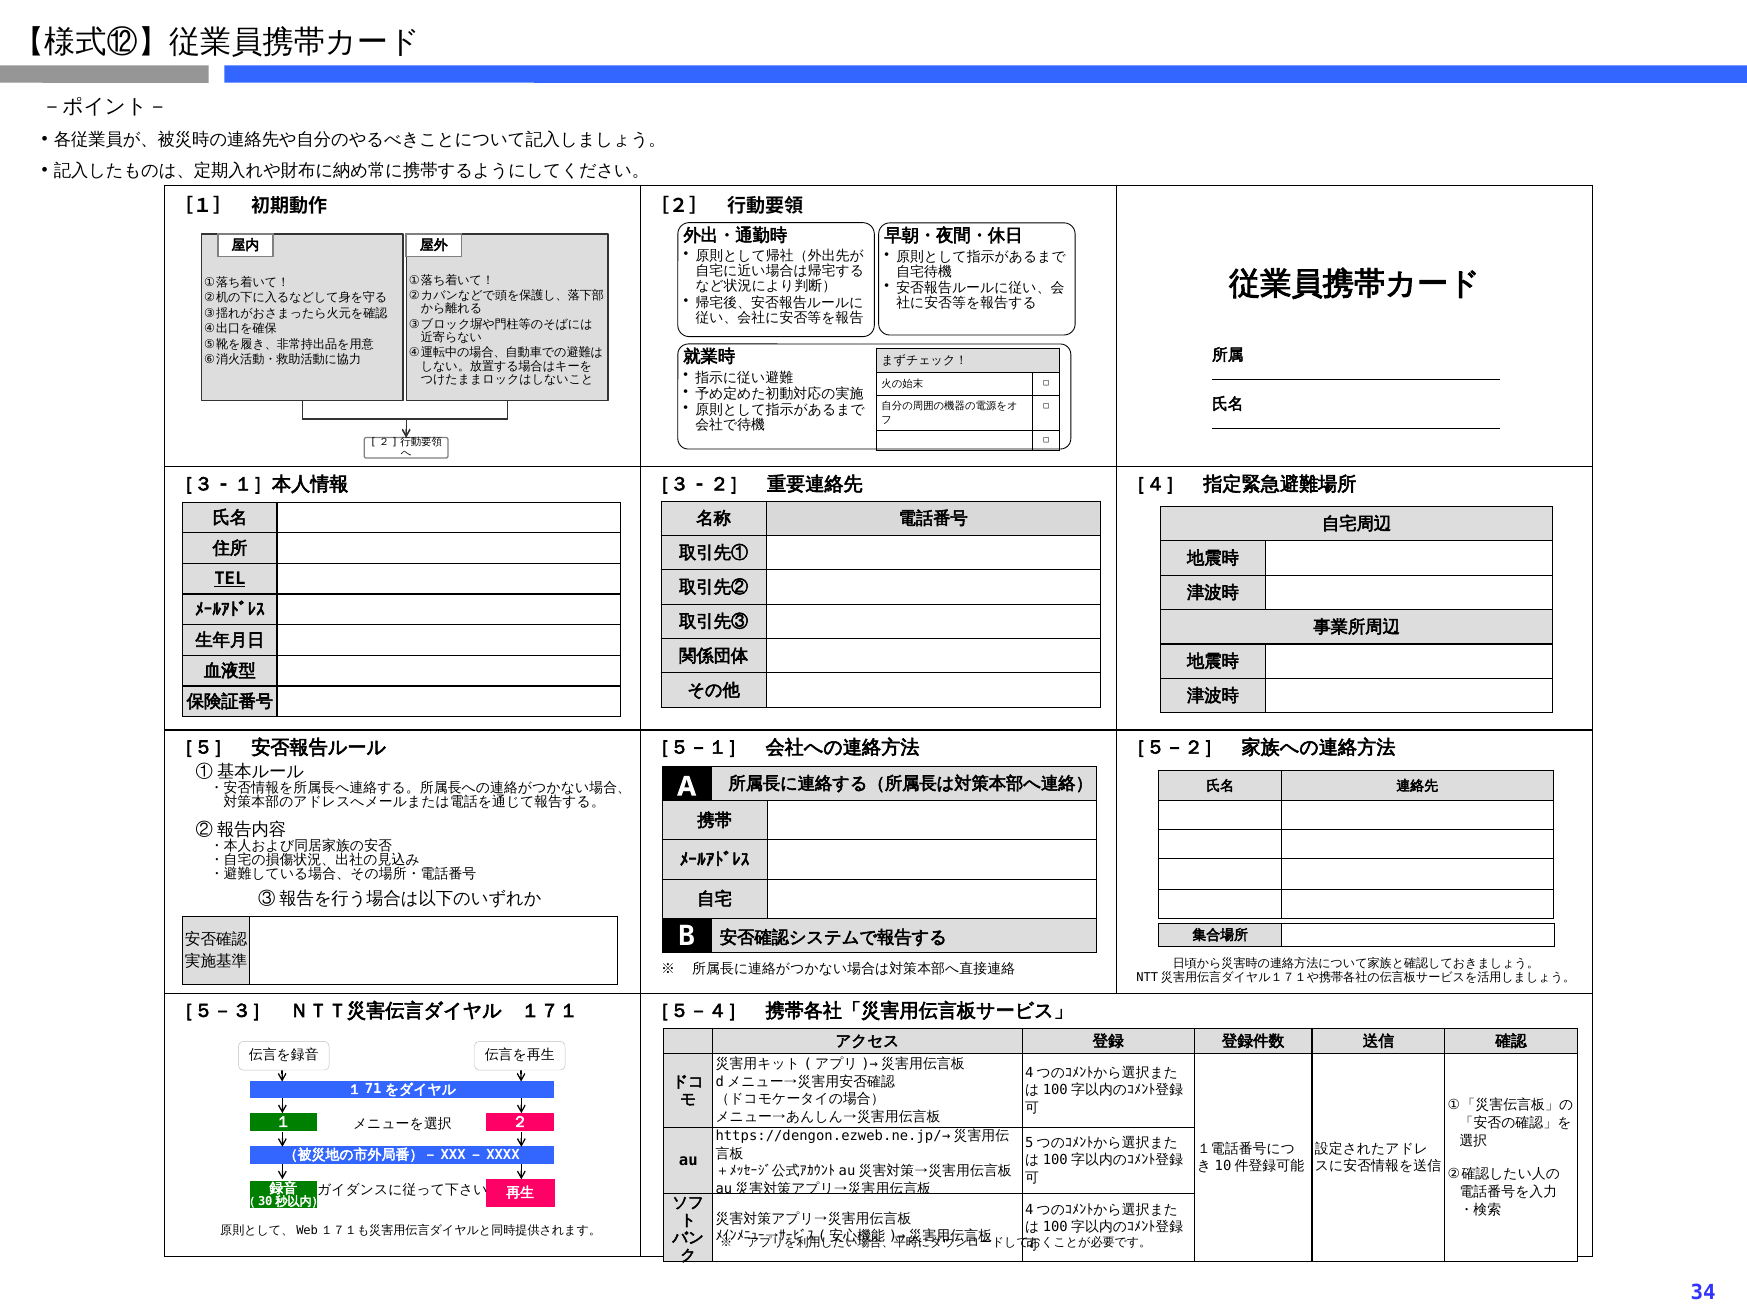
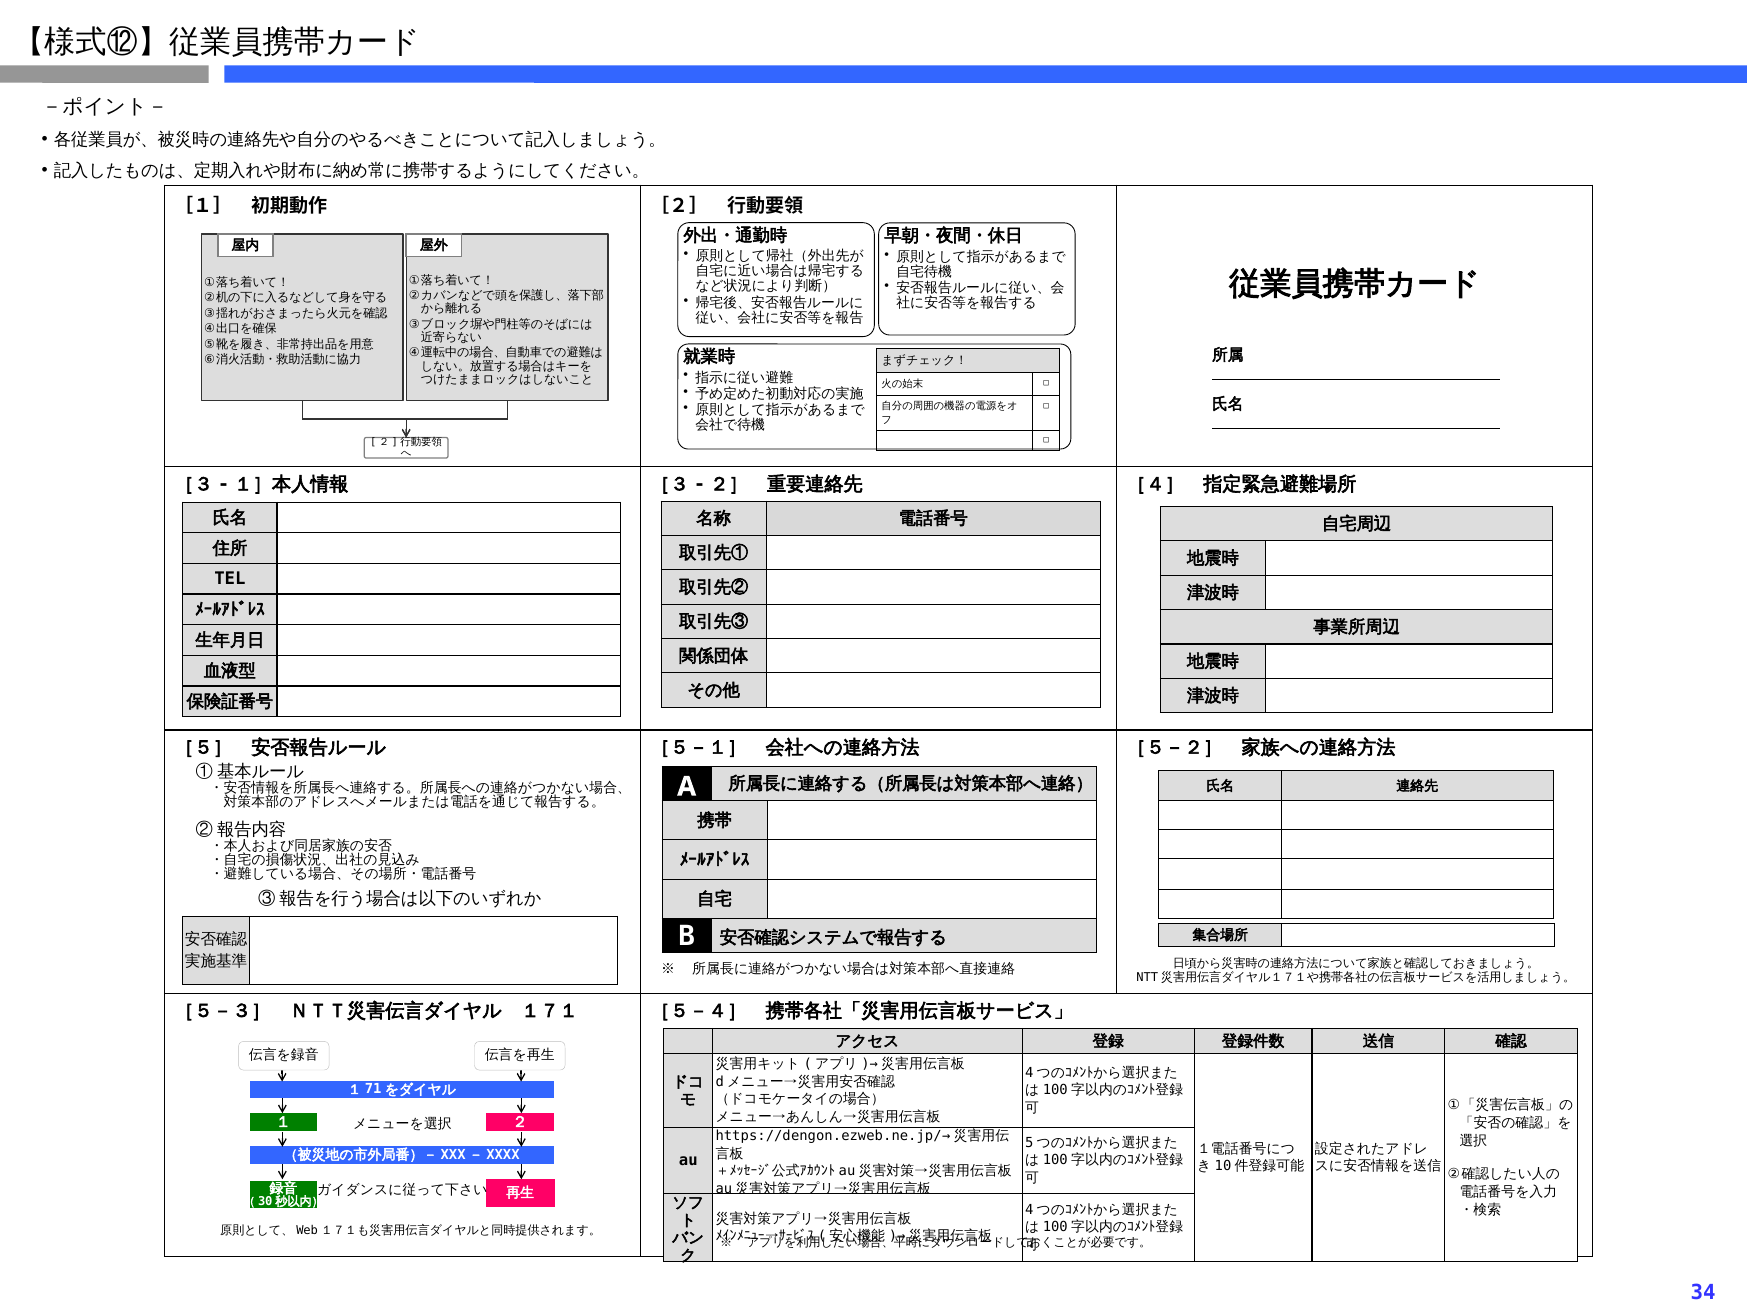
TEL underline: present -> none (230, 579)
